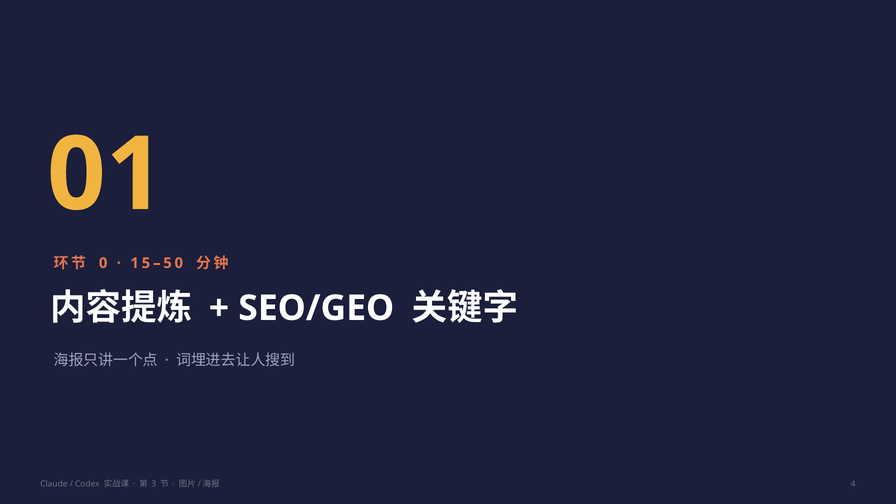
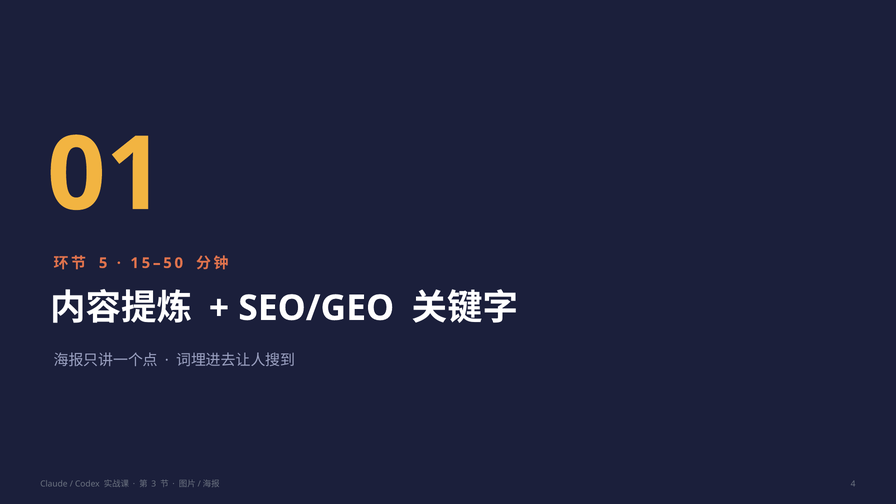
0: 0 -> 5 (103, 263)
